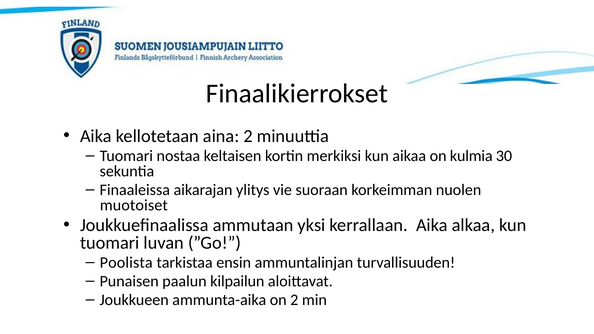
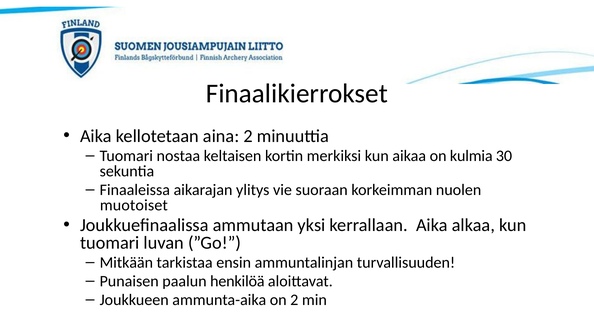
Poolista: Poolista -> Mitkään (126, 263)
kilpailun: kilpailun -> henkilöä (237, 281)
